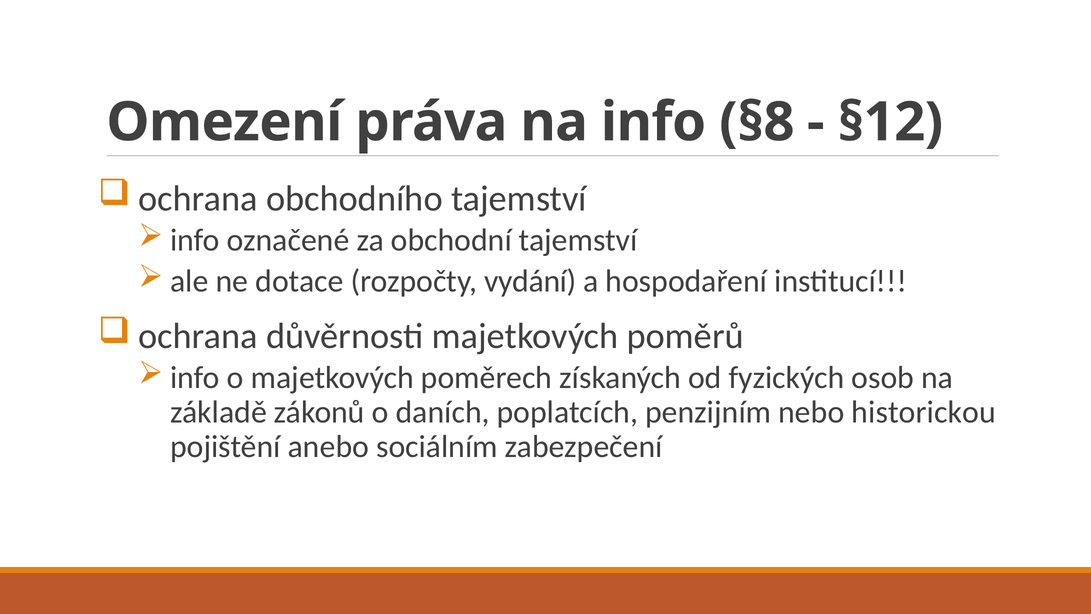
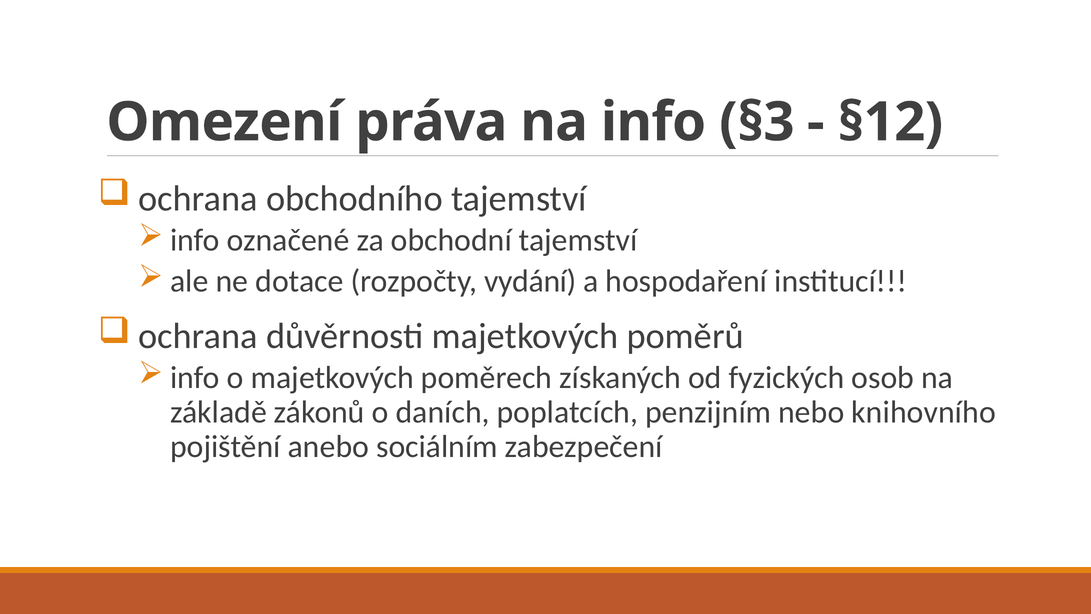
§8: §8 -> §3 (757, 122)
historickou: historickou -> knihovního (924, 412)
